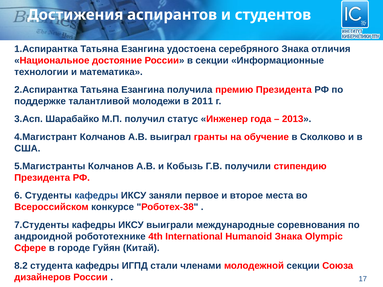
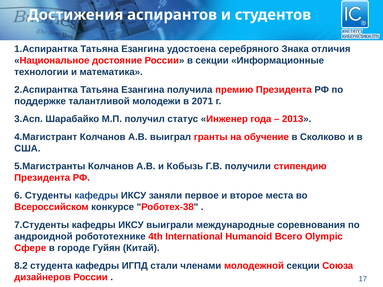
2011: 2011 -> 2071 (202, 101)
Humanoid Знака: Знака -> Всего (289, 237)
